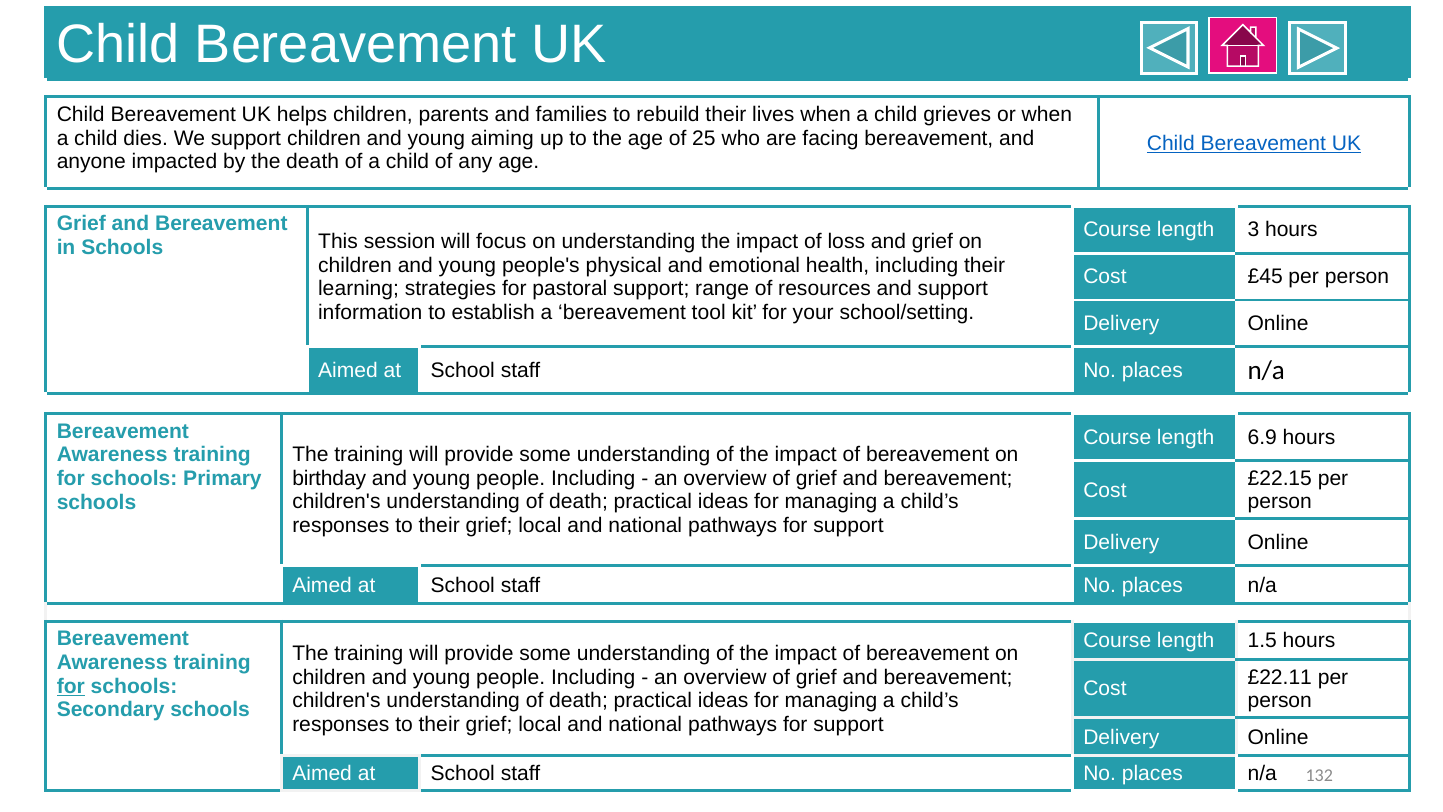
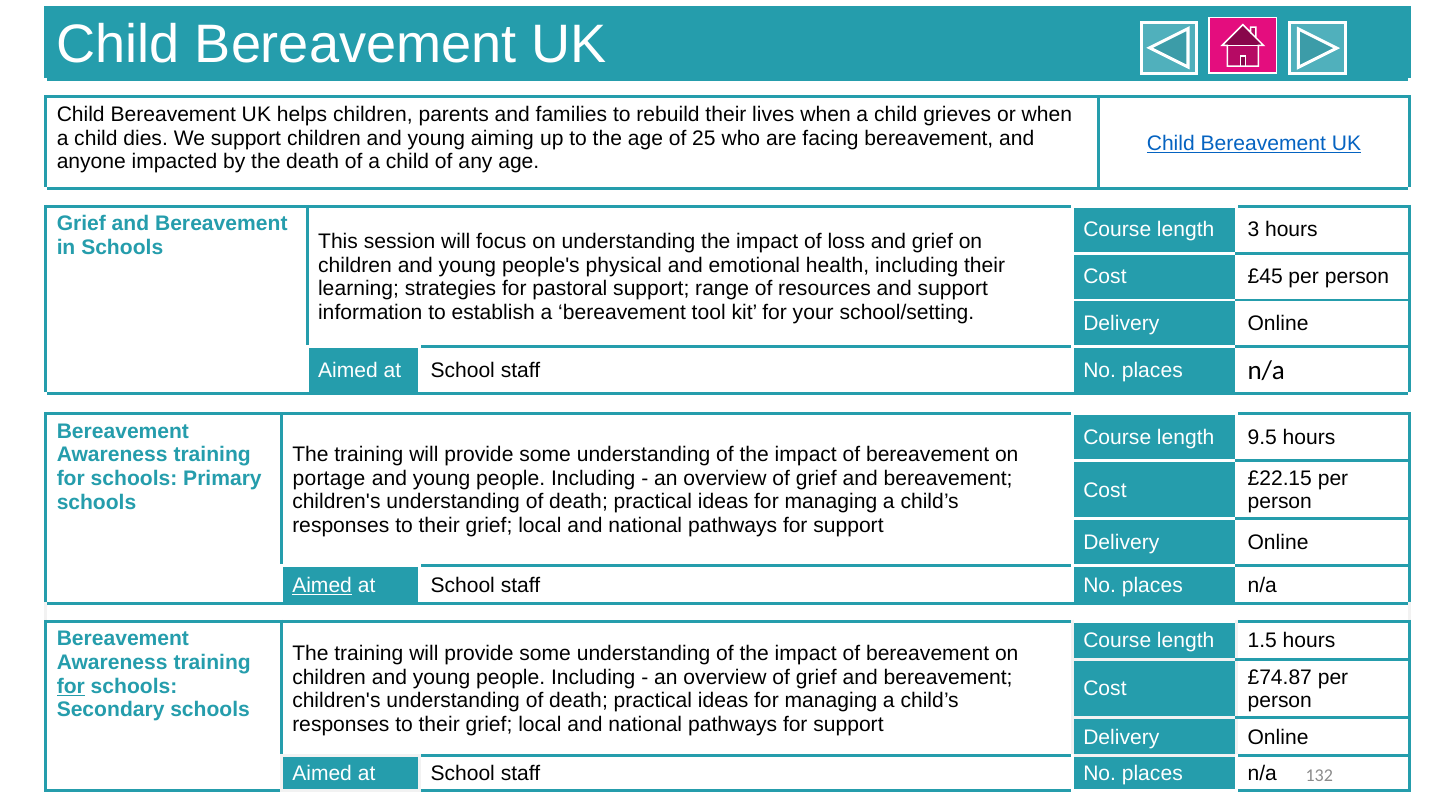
6.9: 6.9 -> 9.5 (1262, 437)
birthday: birthday -> portage (329, 478)
Aimed underline: none -> present (322, 585)
£22.11: £22.11 -> £74.87 (1280, 677)
